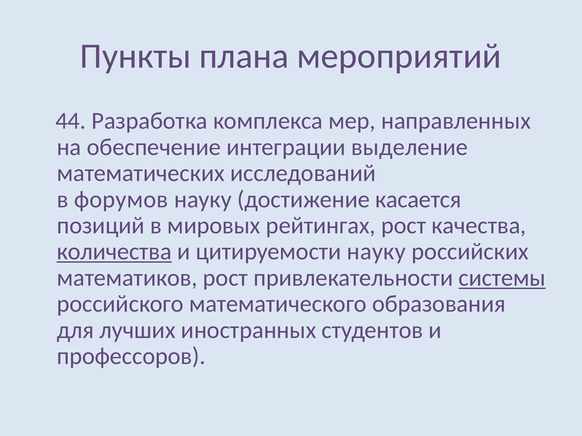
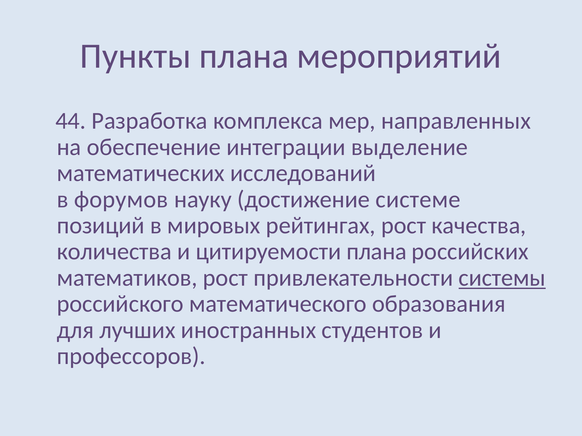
касается: касается -> системе (418, 200)
количества underline: present -> none (114, 252)
цитируемости науку: науку -> плана (377, 252)
